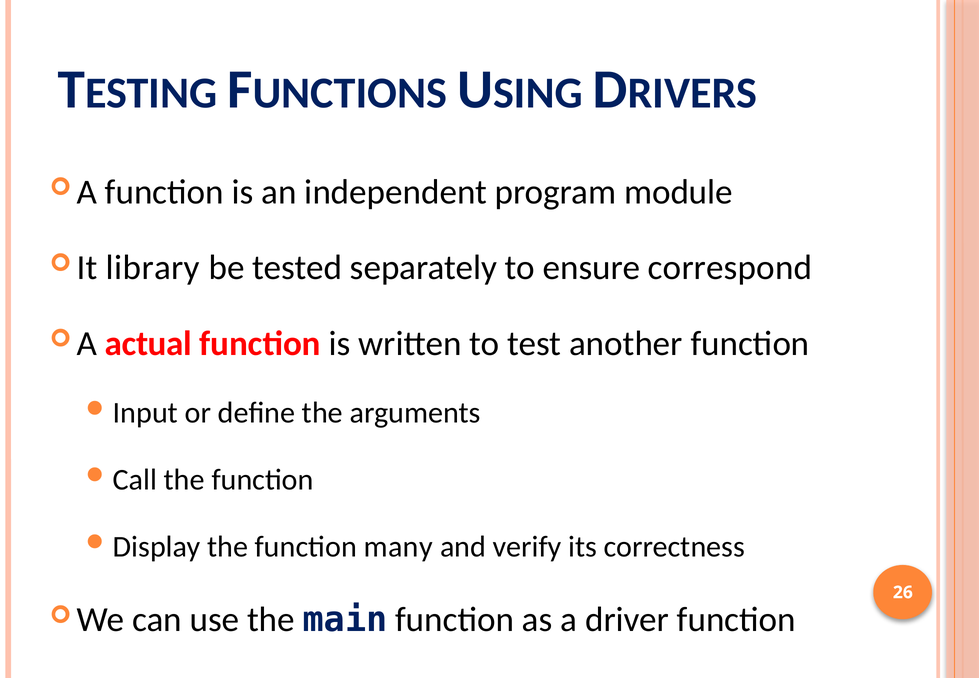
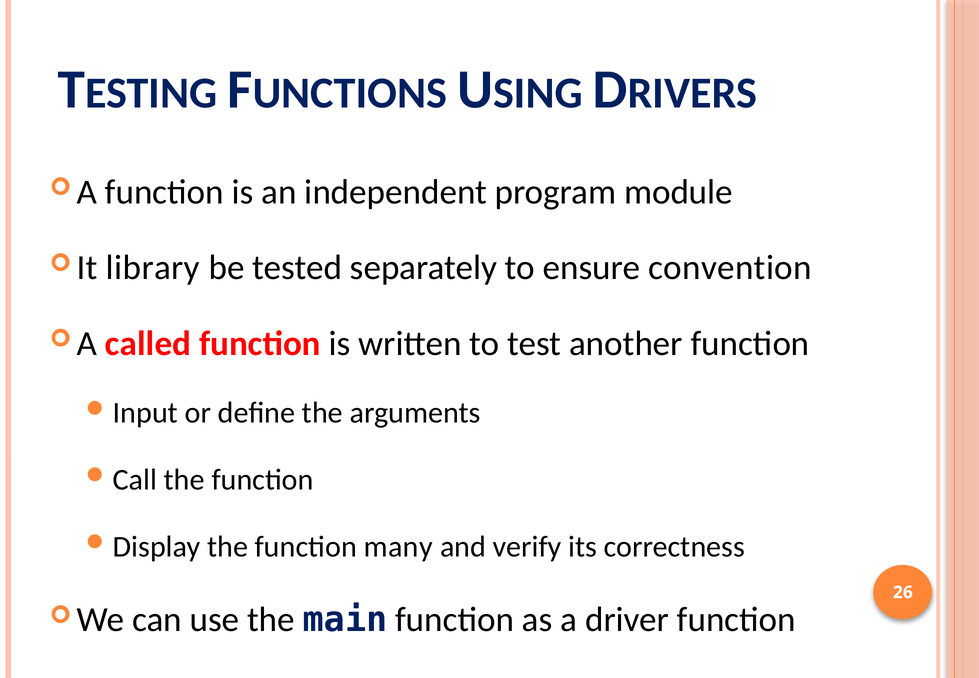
correspond: correspond -> convention (730, 268)
actual: actual -> called (148, 343)
